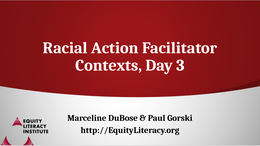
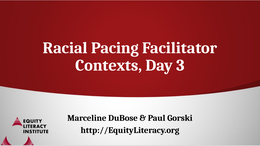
Action: Action -> Pacing (115, 48)
